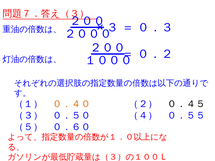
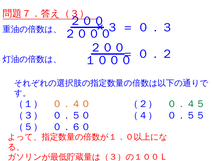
０．４５ colour: black -> green (186, 104)
